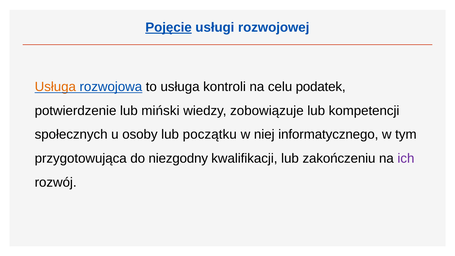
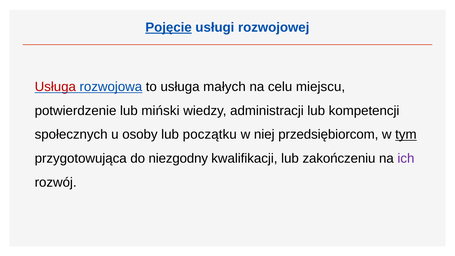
Usługa colour: orange -> red (55, 87)
kontroli: kontroli -> małych (224, 87)
podatek: podatek -> miejscu (321, 87)
zobowiązuje: zobowiązuje -> administracji (267, 111)
informatycznego: informatycznego -> przedsiębiorcom (328, 134)
tym underline: none -> present (406, 134)
